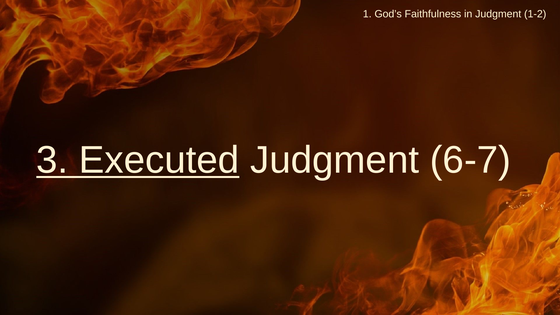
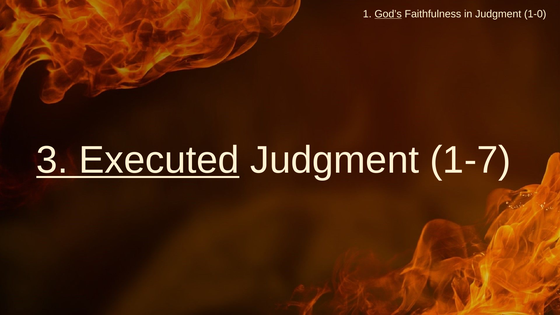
God’s underline: none -> present (388, 14)
1-2: 1-2 -> 1-0 (535, 14)
6-7: 6-7 -> 1-7 (470, 160)
